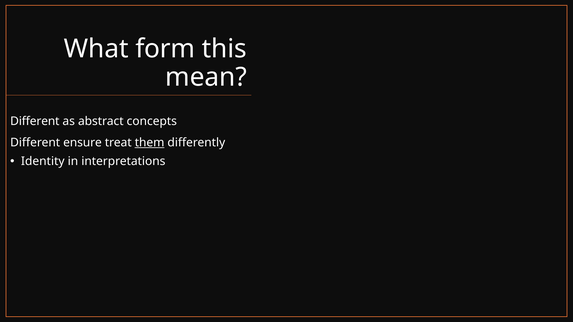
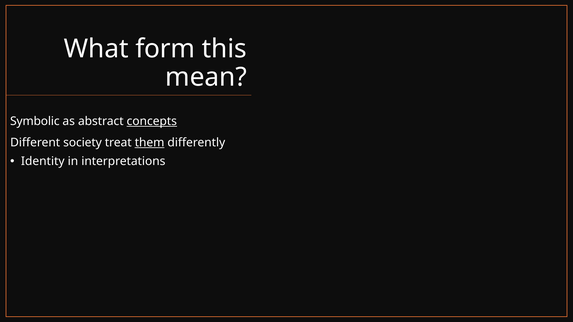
Different: Different -> Symbolic (35, 121)
concepts underline: none -> present (152, 121)
ensure: ensure -> society (82, 143)
